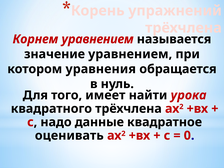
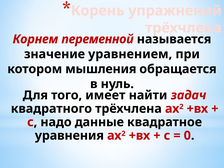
Корнем уравнением: уравнением -> переменной (98, 39)
уравнения: уравнения -> мышления (101, 69)
урока: урока -> задач (188, 95)
оценивать: оценивать -> уравнения (69, 136)
